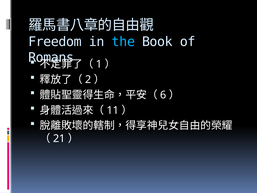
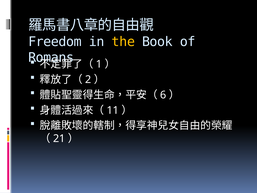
the colour: light blue -> yellow (123, 42)
